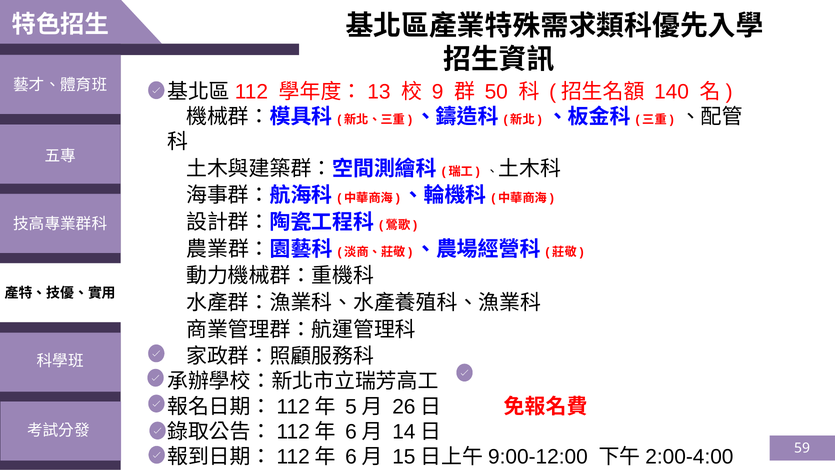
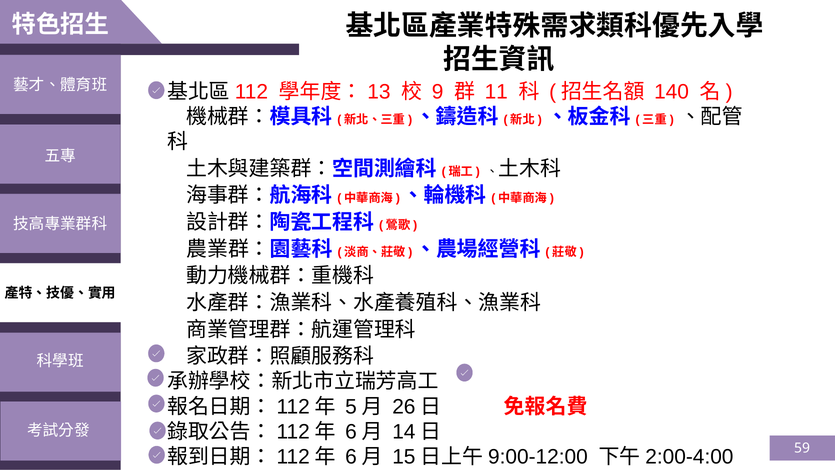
50: 50 -> 11 (496, 92)
